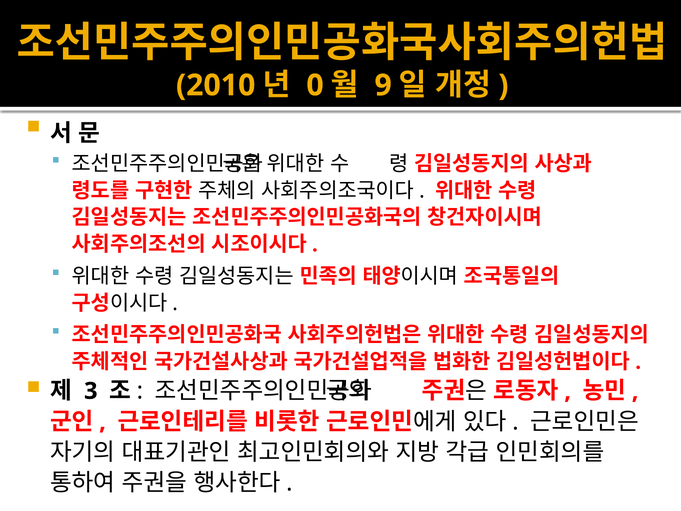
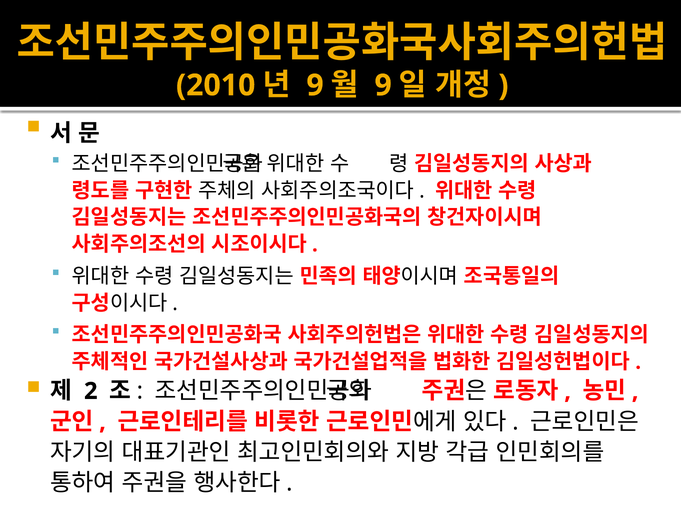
0: 0 -> 9 (315, 85)
3: 3 -> 2 (91, 391)
